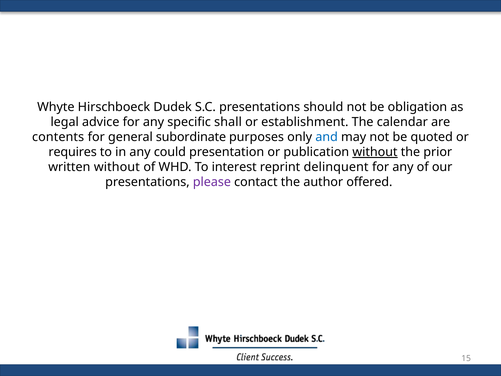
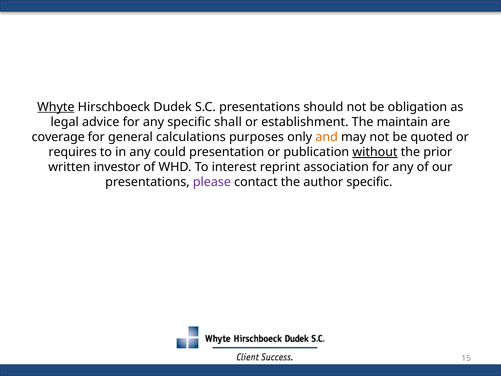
Whyte underline: none -> present (56, 107)
calendar: calendar -> maintain (402, 122)
contents: contents -> coverage (58, 137)
subordinate: subordinate -> calculations (191, 137)
and colour: blue -> orange (327, 137)
written without: without -> investor (117, 167)
delinquent: delinquent -> association (336, 167)
author offered: offered -> specific (369, 182)
